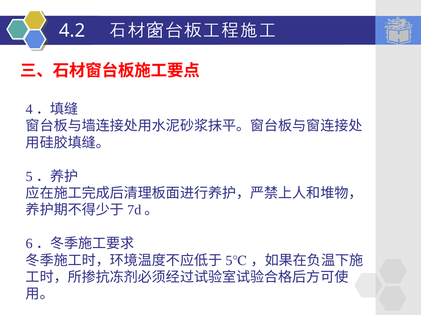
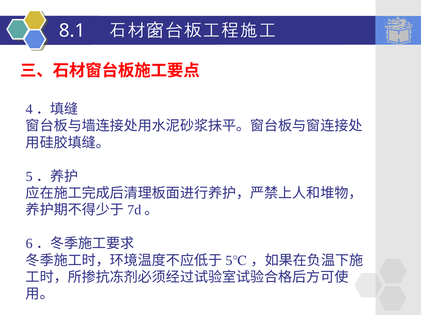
4.2: 4.2 -> 8.1 (72, 31)
